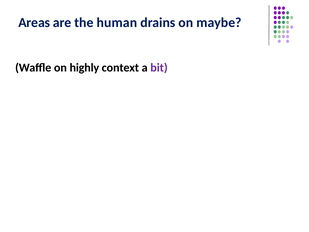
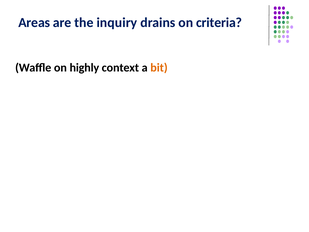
human: human -> inquiry (117, 23)
maybe: maybe -> criteria (219, 23)
bit colour: purple -> orange (159, 68)
